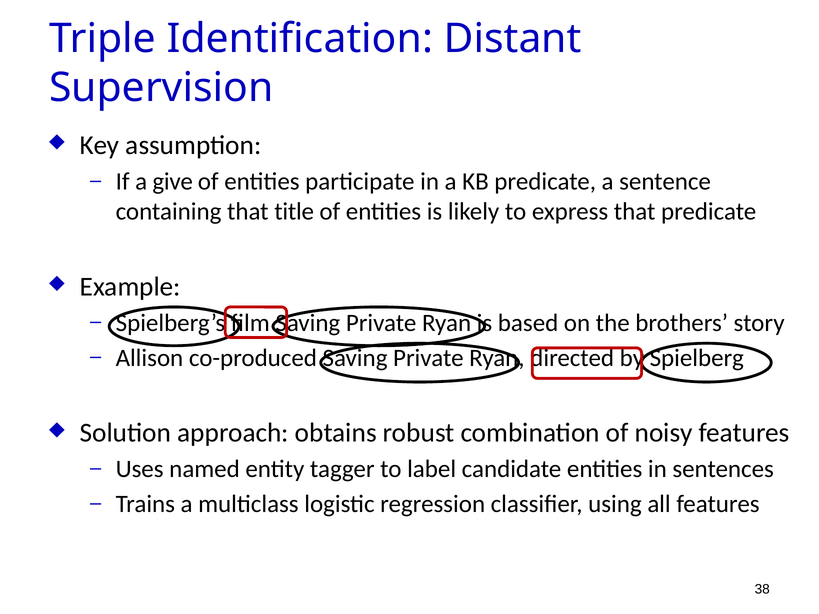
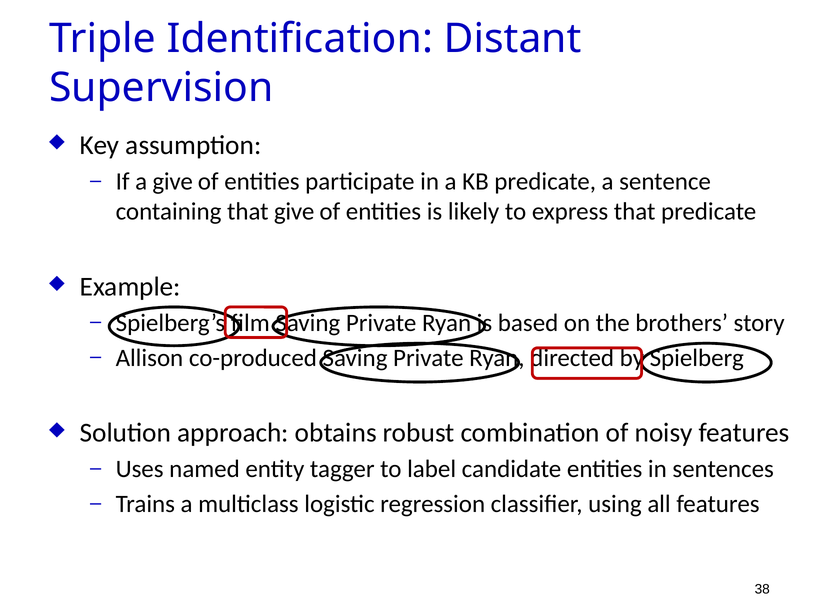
that title: title -> give (294, 211)
